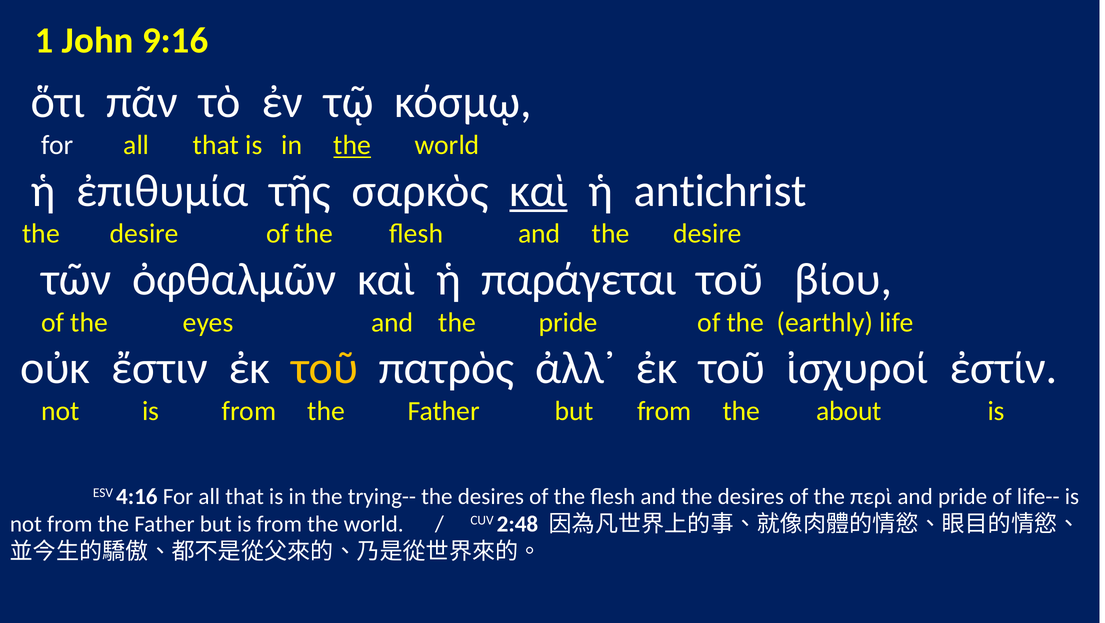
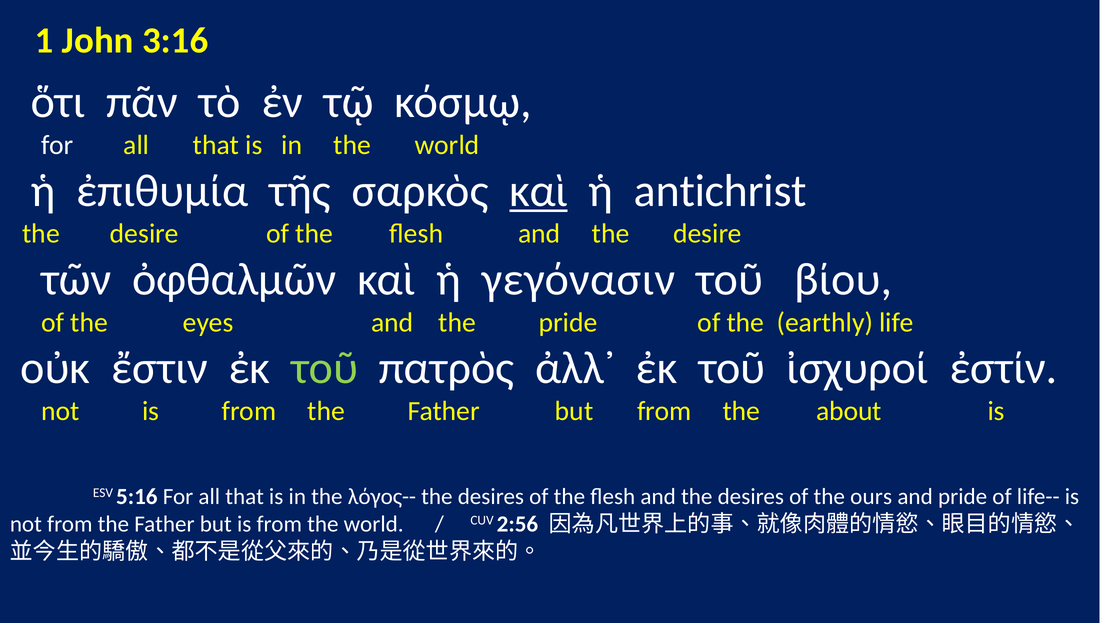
9:16: 9:16 -> 3:16 (175, 41)
the underline: present -> none (352, 145)
παράγεται: παράγεται -> γεγόνασιν (579, 279)
τοῦ colour: yellow -> light green (325, 368)
4:16: 4:16 -> 5:16 (137, 497)
trying--: trying-- -> λόγος-- (382, 497)
περὶ: περὶ -> ours (871, 497)
2:48: 2:48 -> 2:56 (517, 524)
